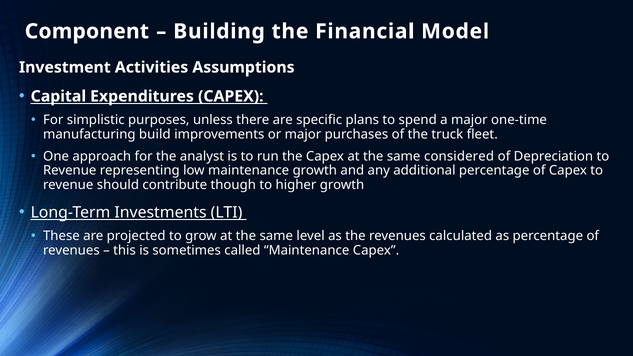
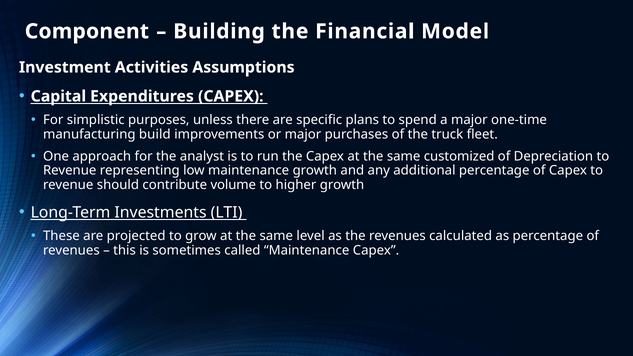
considered: considered -> customized (459, 156)
though: though -> volume (233, 185)
